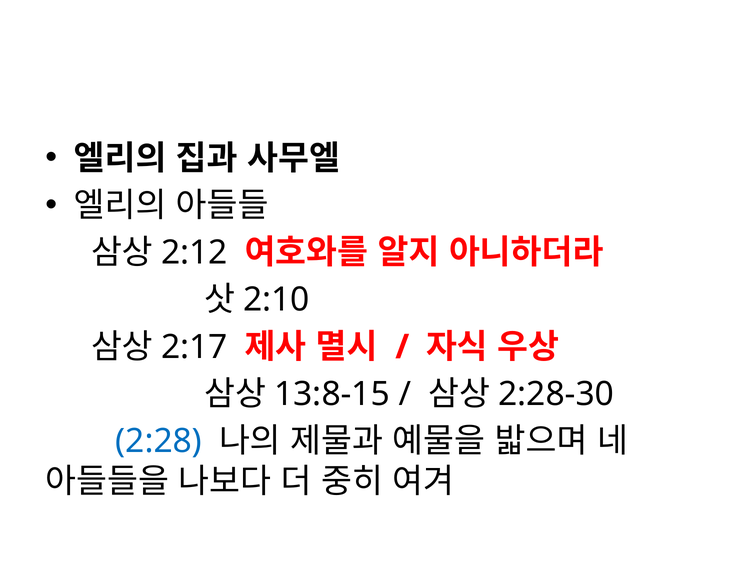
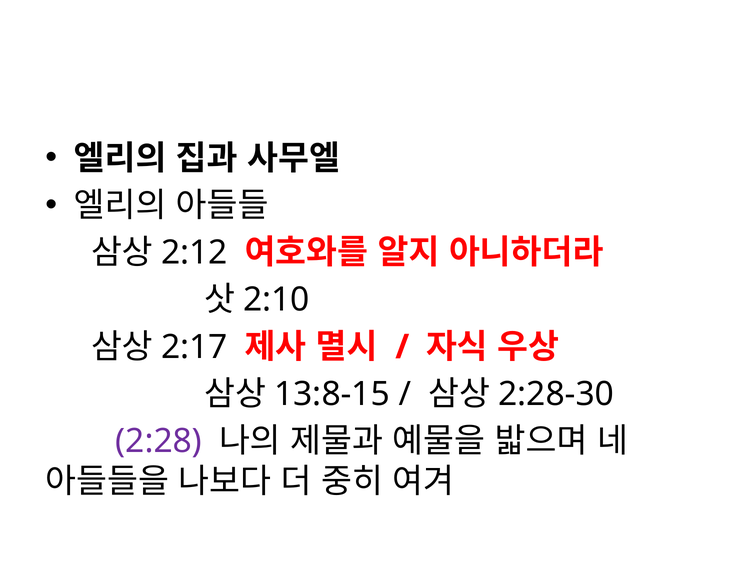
2:28 colour: blue -> purple (159, 441)
